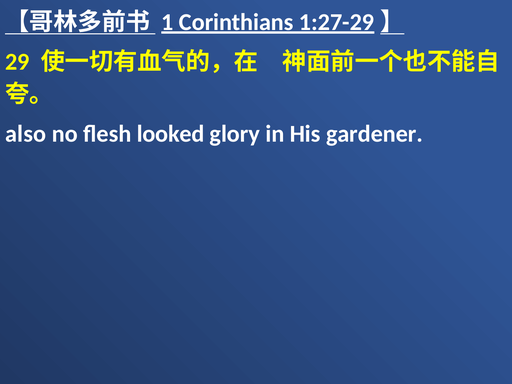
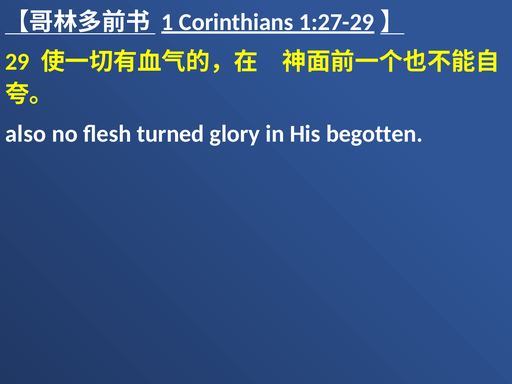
looked: looked -> turned (171, 134)
gardener: gardener -> begotten (374, 134)
